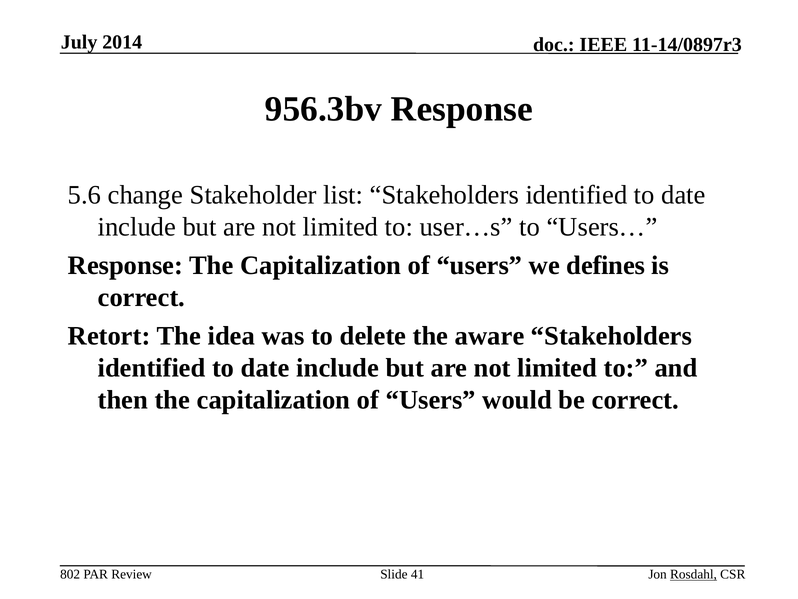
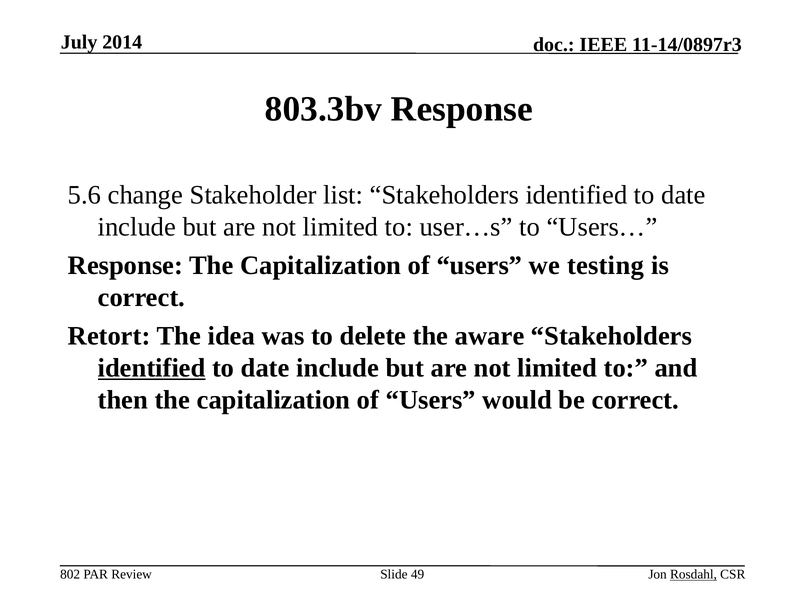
956.3bv: 956.3bv -> 803.3bv (323, 109)
defines: defines -> testing (605, 265)
identified underline: none -> present (152, 368)
41: 41 -> 49 (418, 574)
